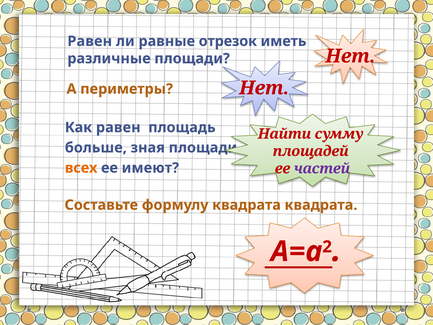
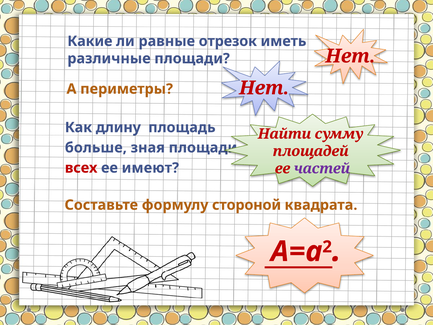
Равен: Равен -> Какие (90, 41)
Как равен: равен -> длину (118, 127)
всех colour: orange -> red (81, 168)
формулу квадрата: квадрата -> стороной (247, 205)
